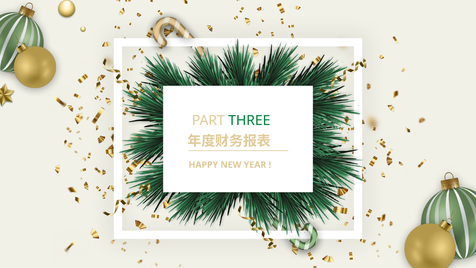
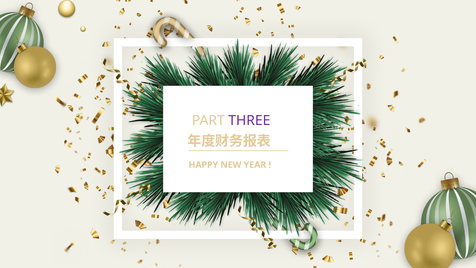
THREE colour: green -> purple (249, 121)
